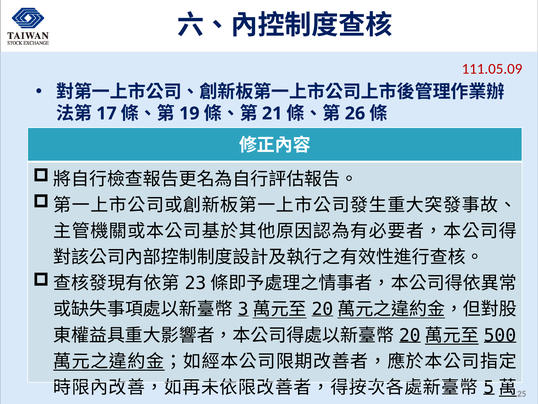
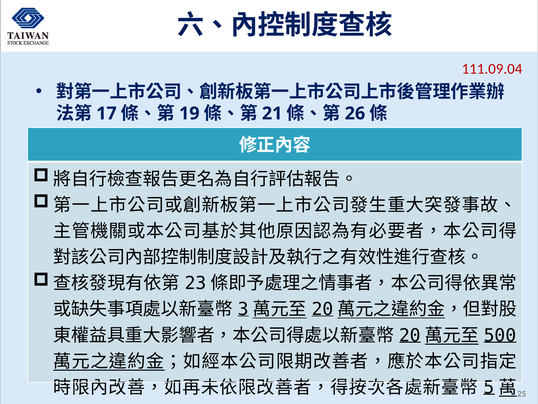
111.05.09: 111.05.09 -> 111.09.04 (492, 69)
